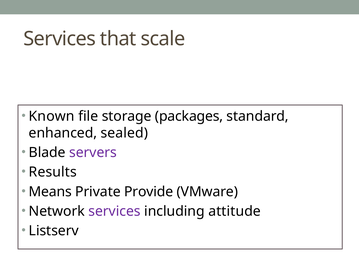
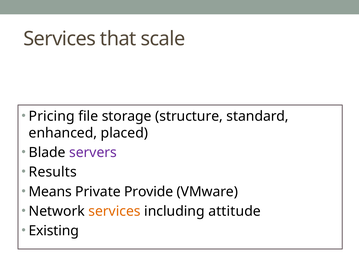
Known: Known -> Pricing (52, 116)
packages: packages -> structure (189, 116)
sealed: sealed -> placed (124, 133)
services colour: purple -> orange (114, 211)
Listserv: Listserv -> Existing (54, 230)
